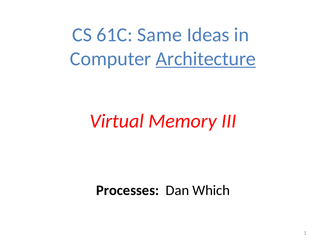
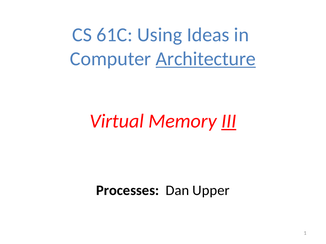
Same: Same -> Using (160, 35)
III underline: none -> present (229, 121)
Which: Which -> Upper (211, 191)
